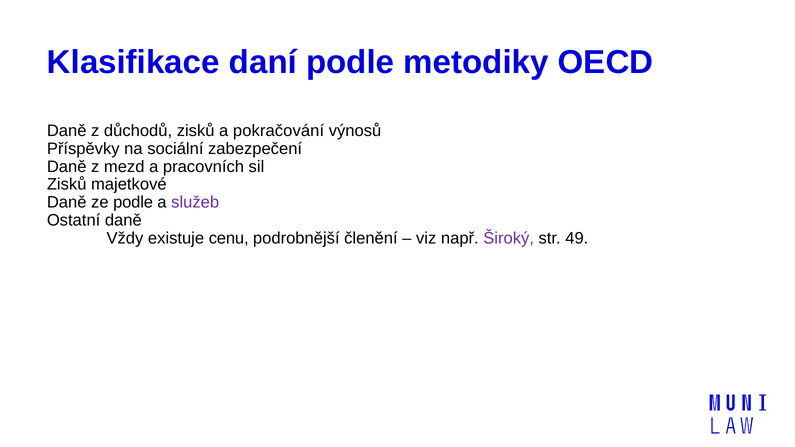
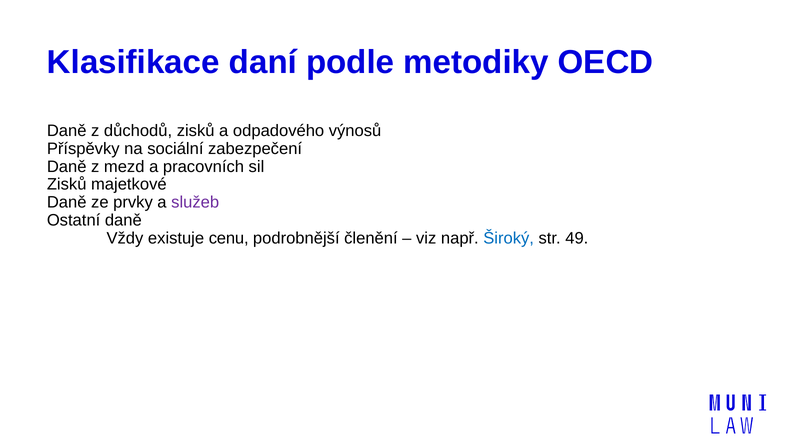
pokračování: pokračování -> odpadového (279, 131)
ze podle: podle -> prvky (133, 202)
Široký colour: purple -> blue (509, 238)
